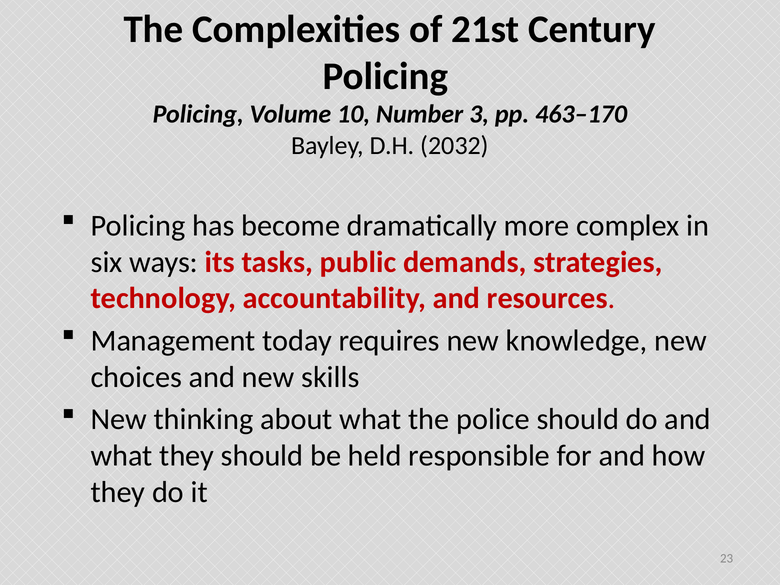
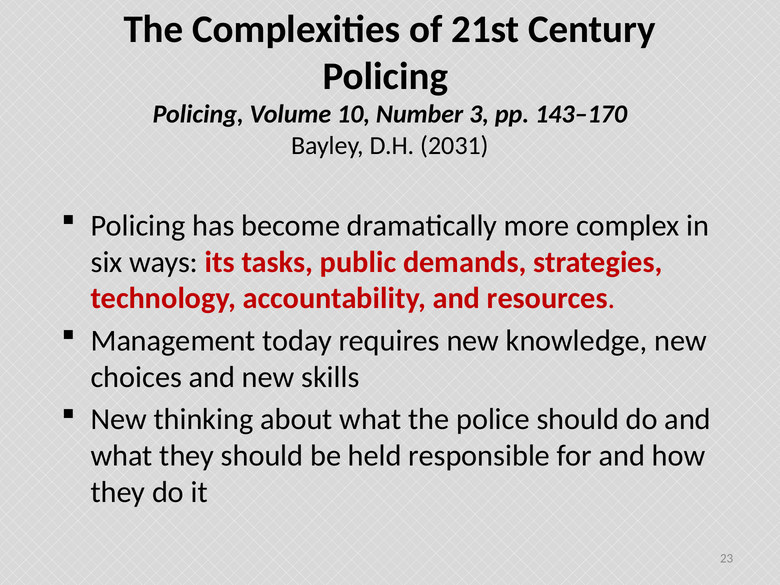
463–170: 463–170 -> 143–170 (581, 114)
2032: 2032 -> 2031 (455, 145)
